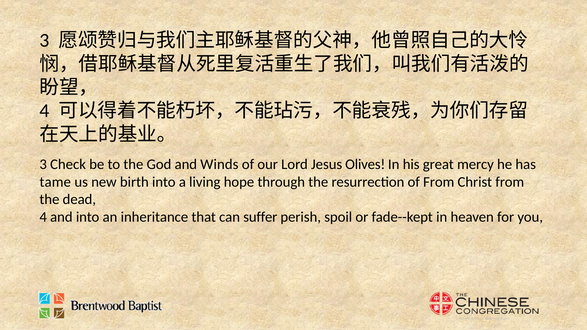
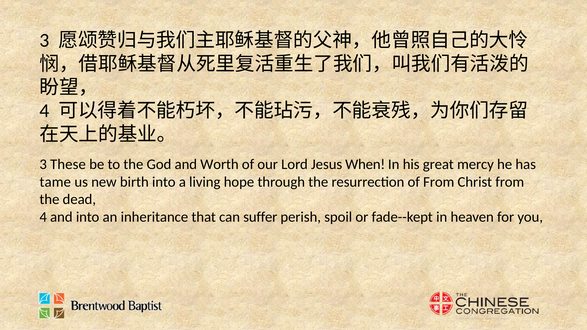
Check: Check -> These (68, 164)
Winds: Winds -> Worth (219, 164)
Olives: Olives -> When (365, 164)
